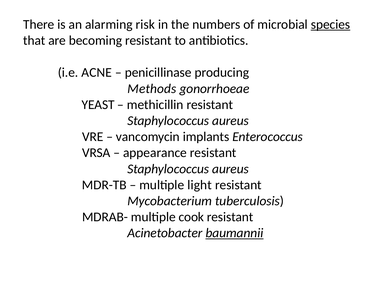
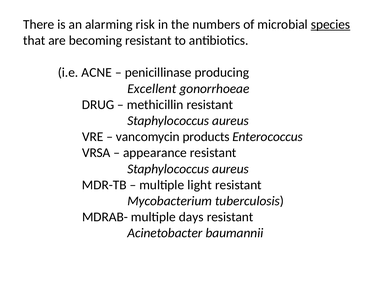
Methods: Methods -> Excellent (152, 89)
YEAST: YEAST -> DRUG (98, 105)
implants: implants -> products (206, 137)
cook: cook -> days (191, 217)
baumannii underline: present -> none (234, 233)
